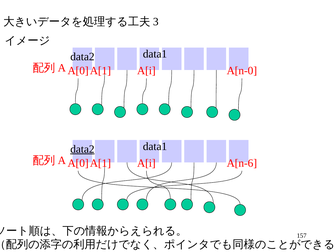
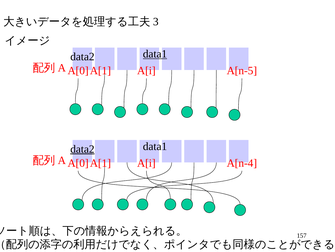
data1 underline: none -> present (155, 54)
A[n-0: A[n-0 -> A[n-5 (242, 71)
A[n-6: A[n-6 -> A[n-4 (242, 163)
